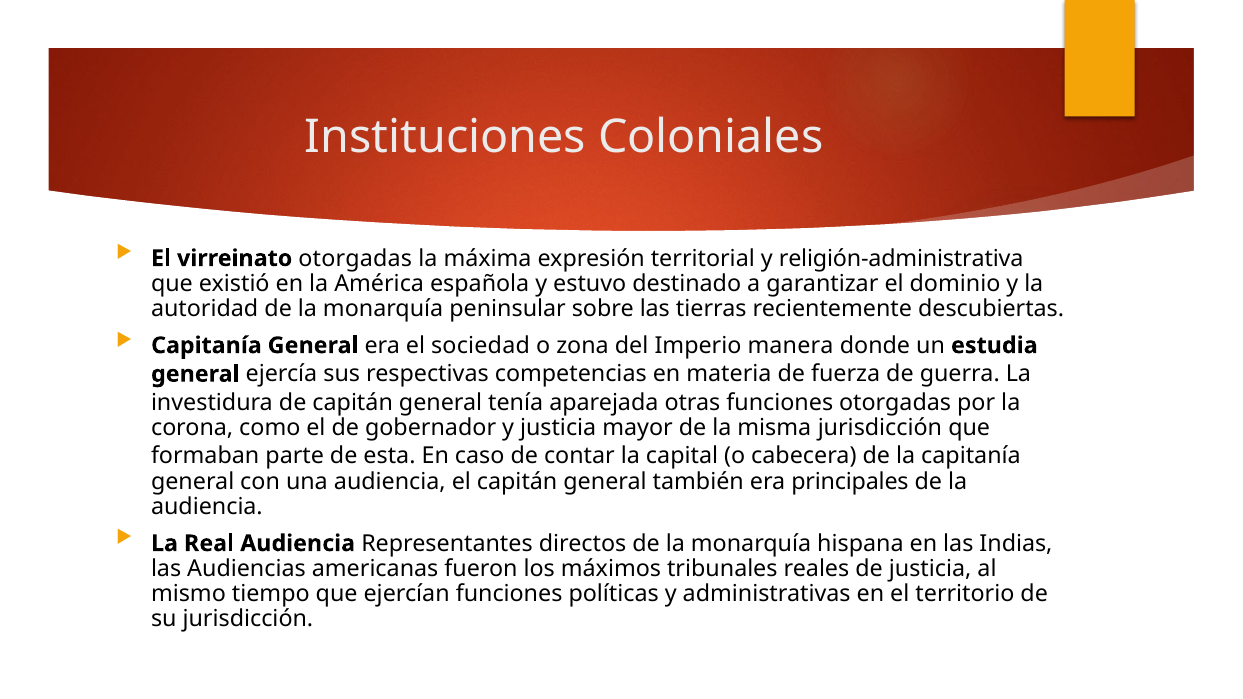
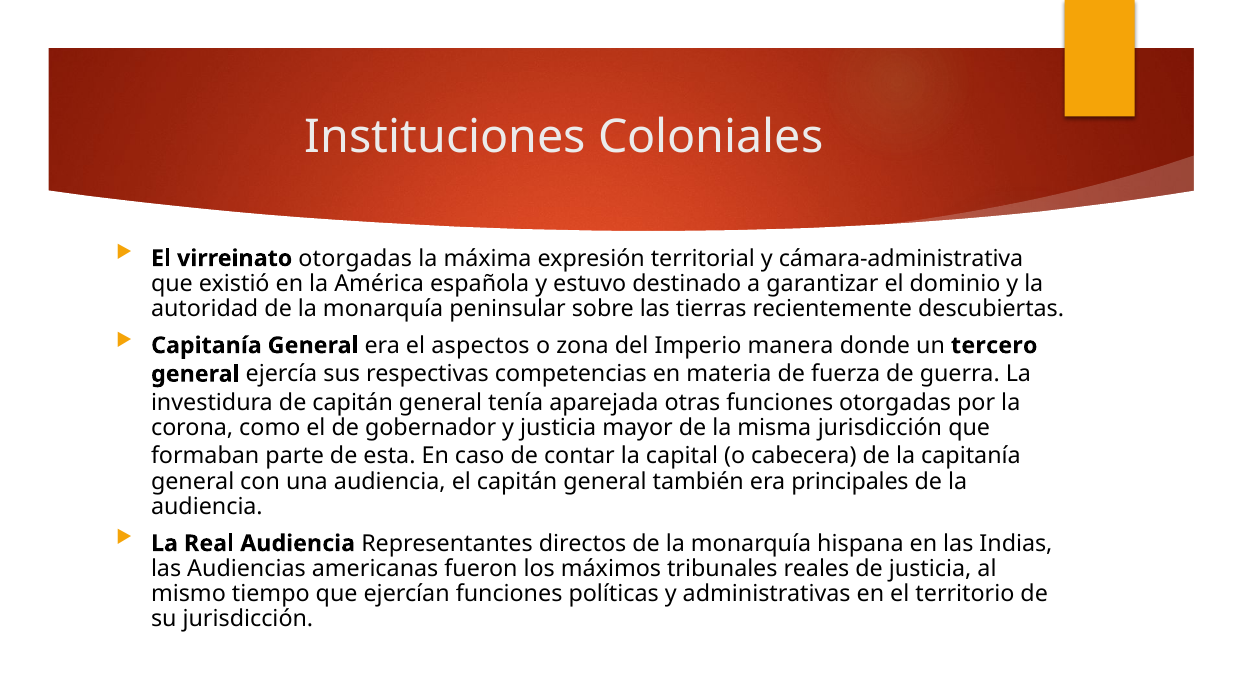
religión-administrativa: religión-administrativa -> cámara-administrativa (901, 258)
sociedad: sociedad -> aspectos (480, 346)
estudia: estudia -> tercero (994, 346)
